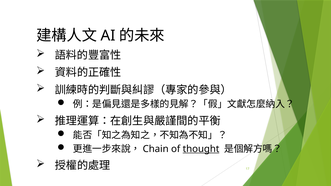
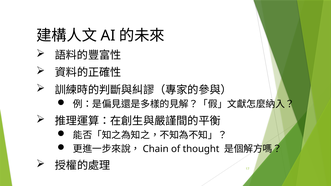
thought underline: present -> none (201, 149)
